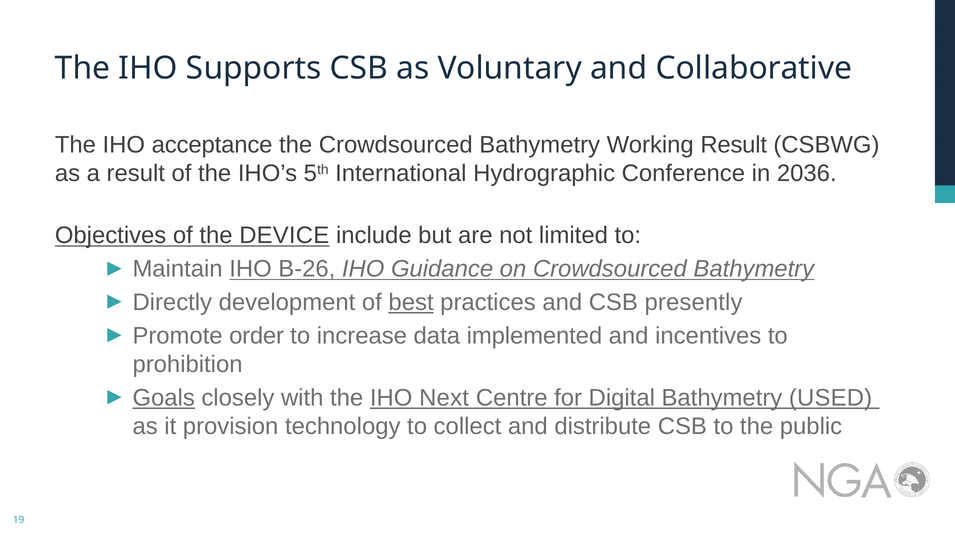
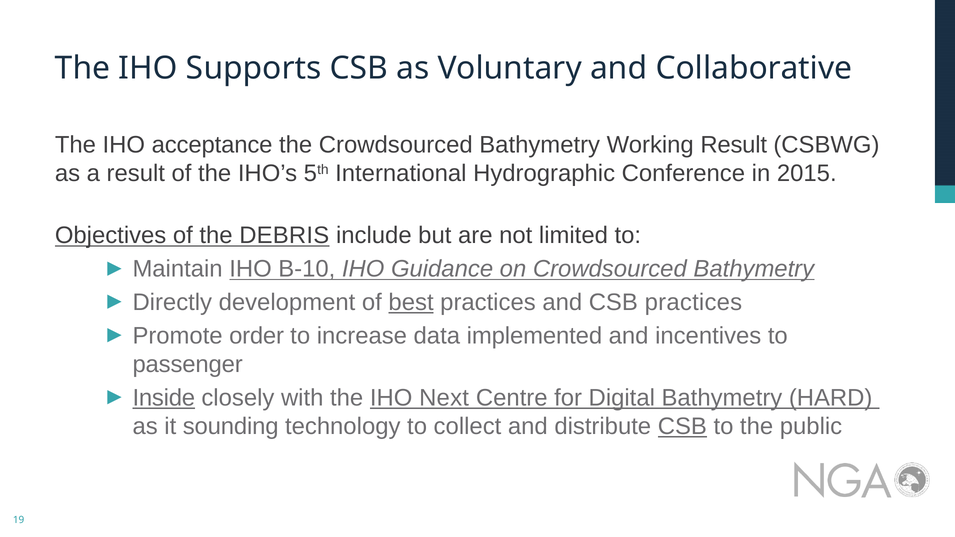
2036: 2036 -> 2015 (807, 174)
DEVICE: DEVICE -> DEBRIS (284, 236)
B-26: B-26 -> B-10 (307, 269)
CSB presently: presently -> practices (693, 302)
prohibition: prohibition -> passenger (188, 365)
Goals: Goals -> Inside (164, 398)
USED: USED -> HARD (831, 398)
provision: provision -> sounding (231, 427)
CSB underline: none -> present (682, 427)
